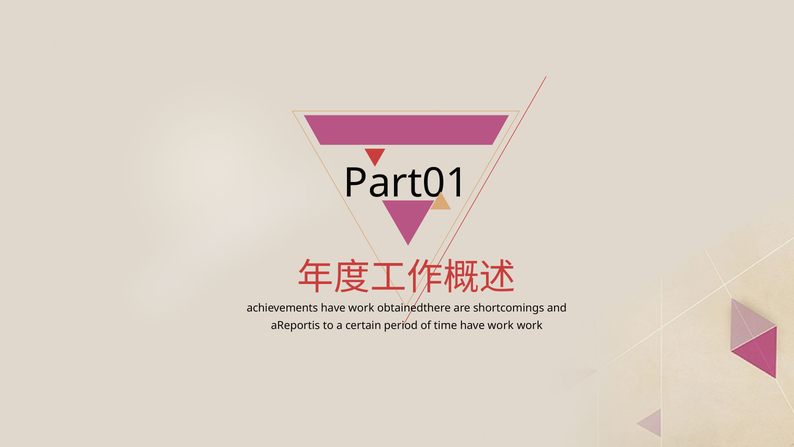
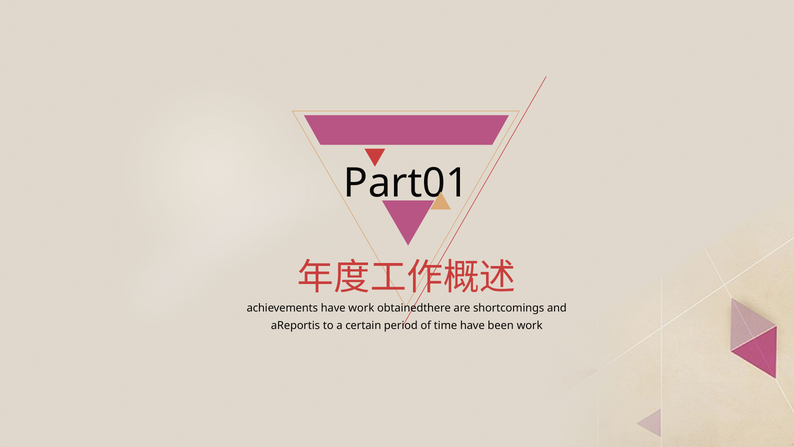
time have work: work -> been (501, 325)
